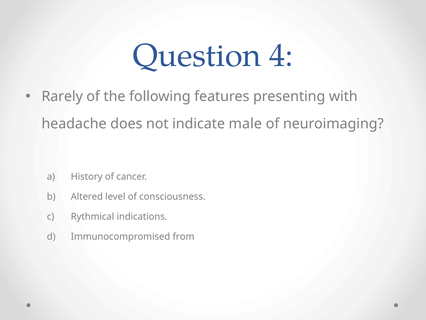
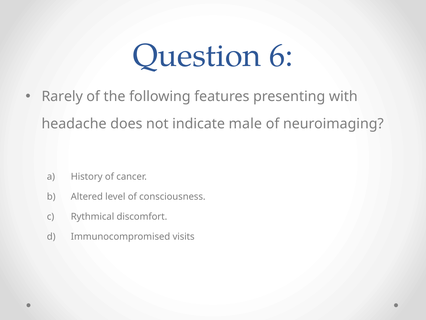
4: 4 -> 6 (281, 55)
indications: indications -> discomfort (142, 216)
from: from -> visits (184, 236)
